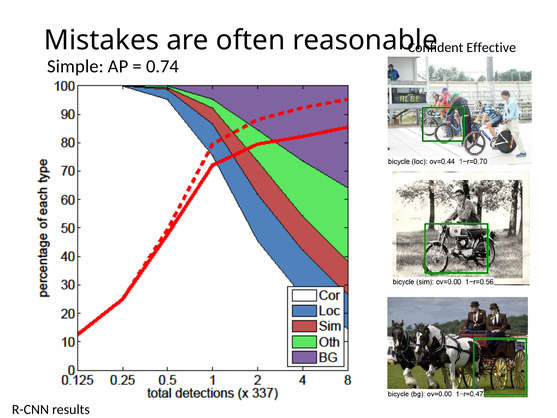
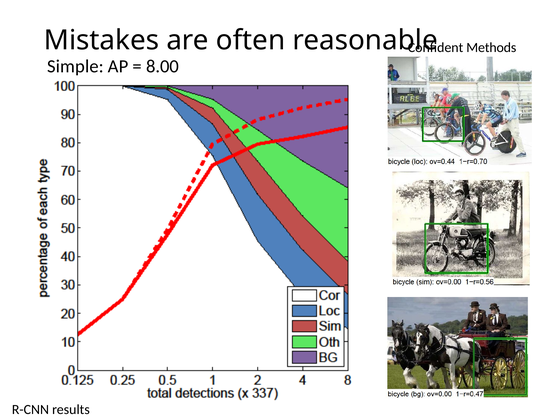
Effective: Effective -> Methods (491, 48)
0.74: 0.74 -> 8.00 (162, 66)
